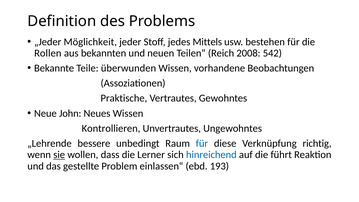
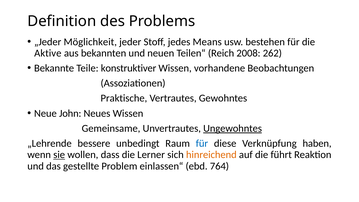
Mittels: Mittels -> Means (207, 42)
Rollen: Rollen -> Aktive (48, 53)
542: 542 -> 262 (272, 53)
überwunden: überwunden -> konstruktiver (129, 68)
Kontrollieren: Kontrollieren -> Gemeinsame (111, 128)
Ungewohntes underline: none -> present (233, 128)
richtig: richtig -> haben (317, 143)
hinreichend colour: blue -> orange (211, 155)
193: 193 -> 764 (219, 166)
